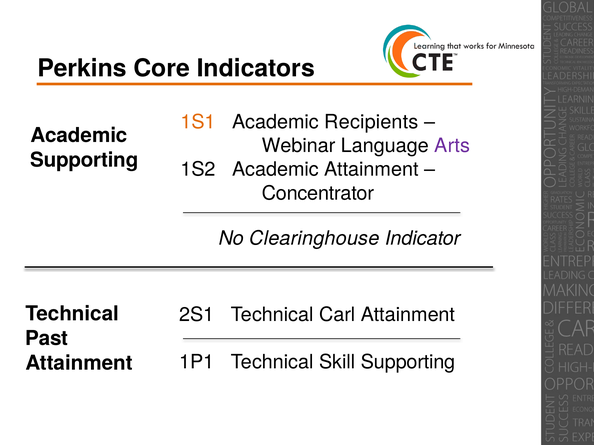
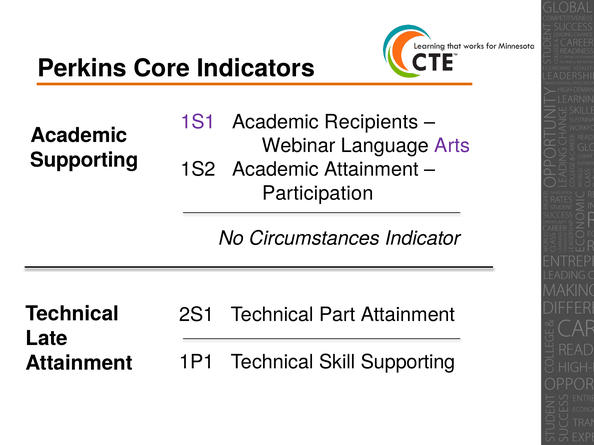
1S1 colour: orange -> purple (198, 122)
Concentrator: Concentrator -> Participation (318, 193)
Clearinghouse: Clearinghouse -> Circumstances (314, 239)
Carl: Carl -> Part (337, 315)
Past: Past -> Late (47, 339)
